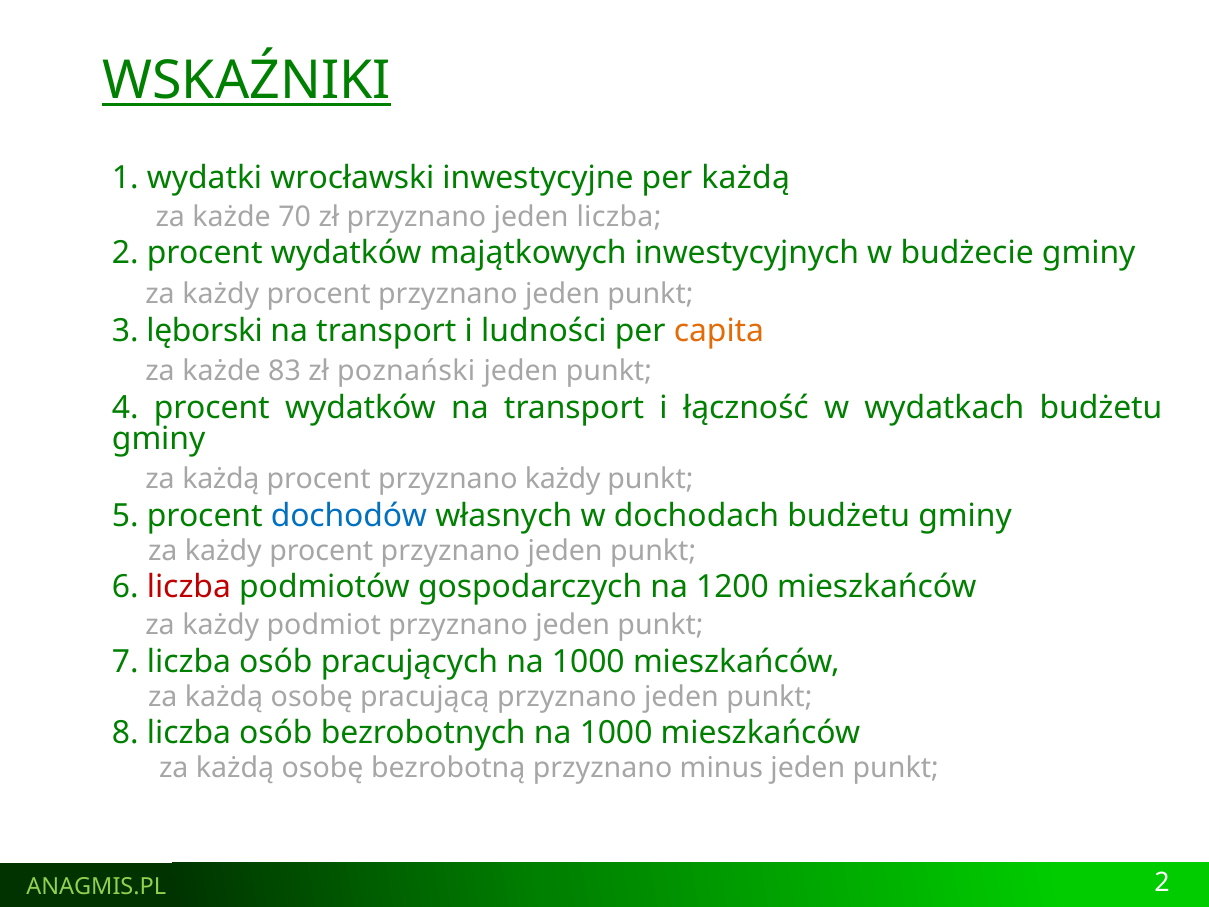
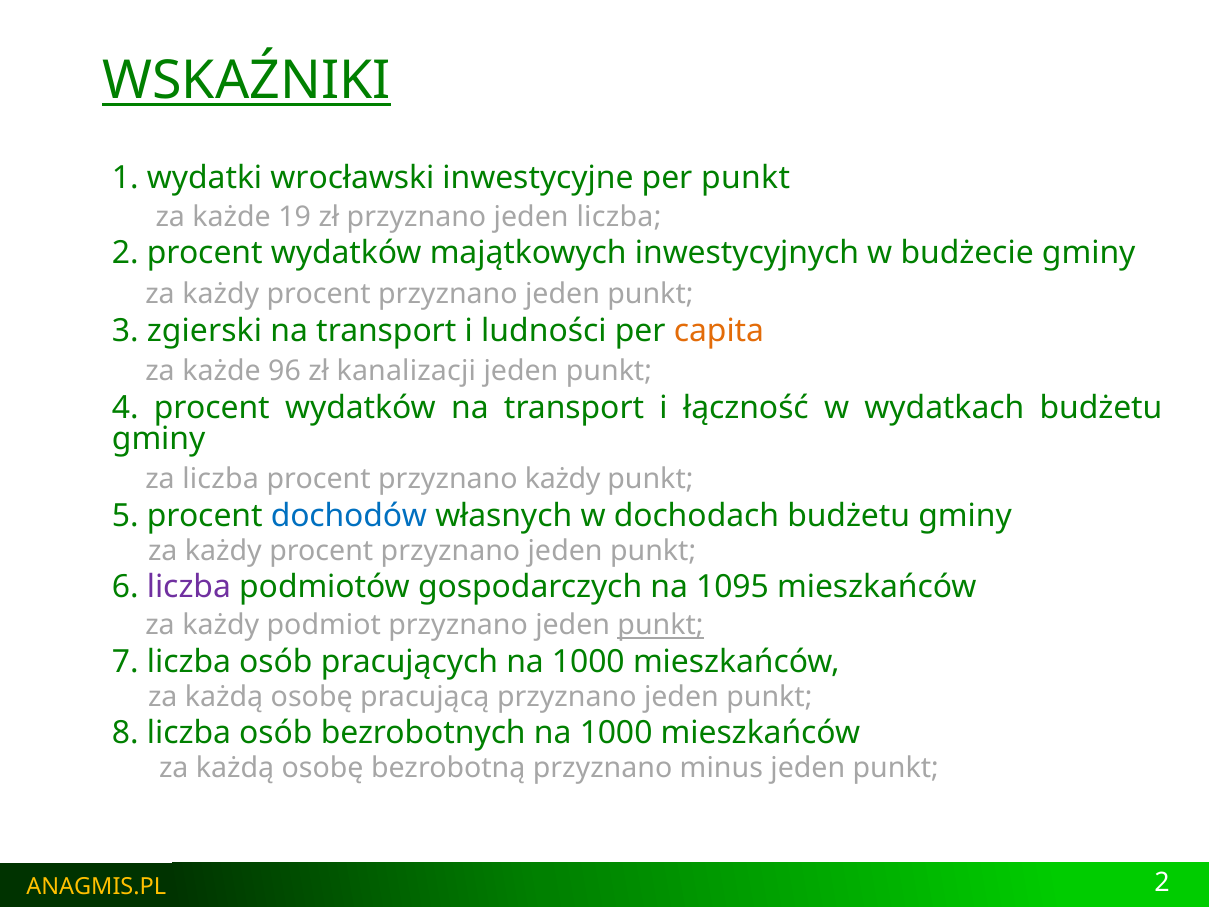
per każdą: każdą -> punkt (746, 178)
70: 70 -> 19 (295, 217)
lęborski: lęborski -> zgierski (204, 331)
83: 83 -> 96 (285, 371)
poznański: poznański -> kanalizacji (406, 371)
każdą: każdą -> liczba (221, 479)
liczba colour: red -> purple (189, 587)
1200: 1200 -> 1095 (733, 587)
punkt underline: none -> present (661, 625)
ANAGMIS.PL colour: light green -> yellow (96, 886)
